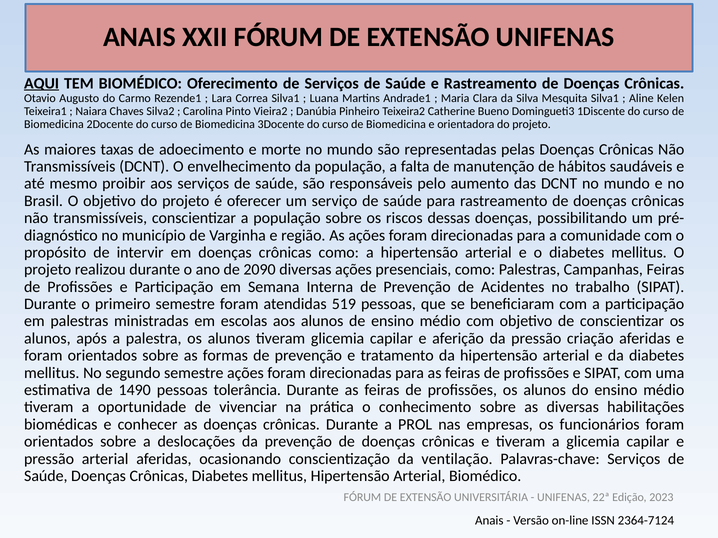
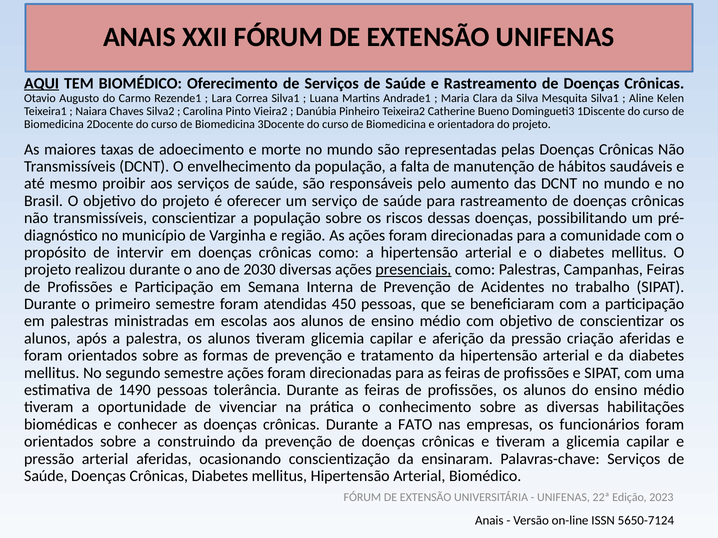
2090: 2090 -> 2030 (260, 270)
presenciais underline: none -> present (413, 270)
519: 519 -> 450 (344, 304)
PROL: PROL -> FATO (415, 425)
deslocações: deslocações -> construindo (196, 442)
ventilação: ventilação -> ensinaram (457, 459)
2364-7124: 2364-7124 -> 5650-7124 (646, 521)
